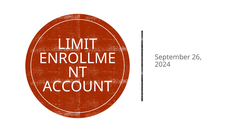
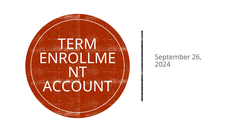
LIMIT: LIMIT -> TERM (77, 44)
